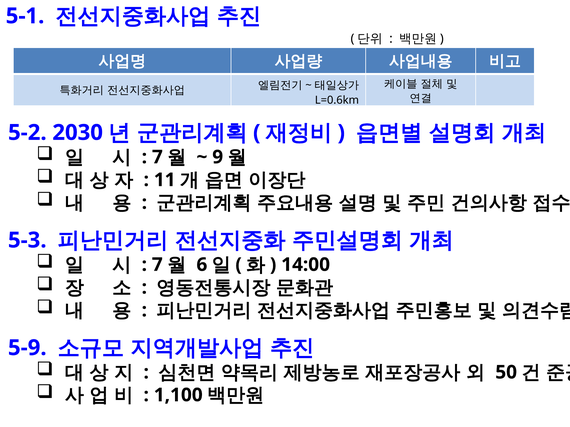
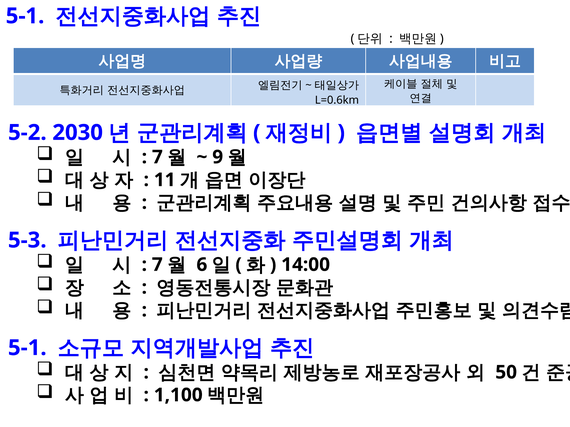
5-9: 5-9 -> 5-1 (27, 348)
